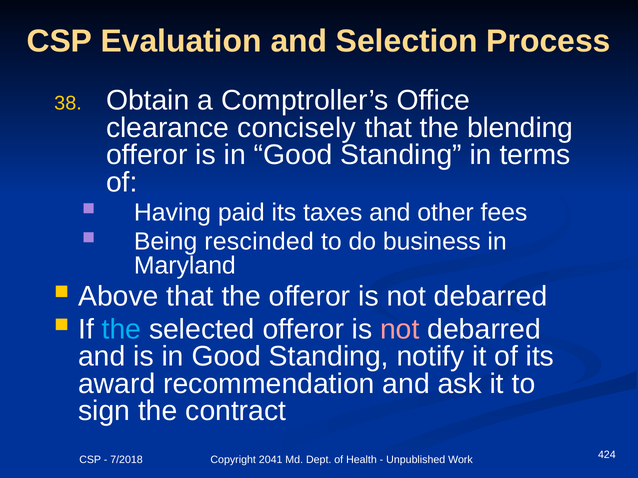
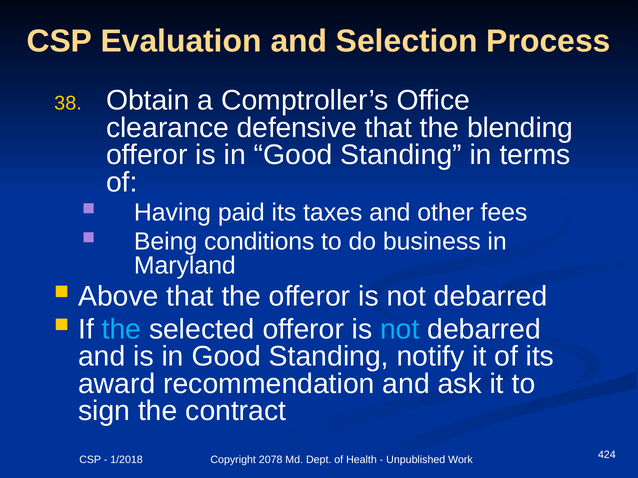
concisely: concisely -> defensive (297, 128)
rescinded: rescinded -> conditions (259, 242)
not colour: pink -> light blue (400, 330)
7/2018: 7/2018 -> 1/2018 (126, 460)
2041: 2041 -> 2078 (271, 460)
